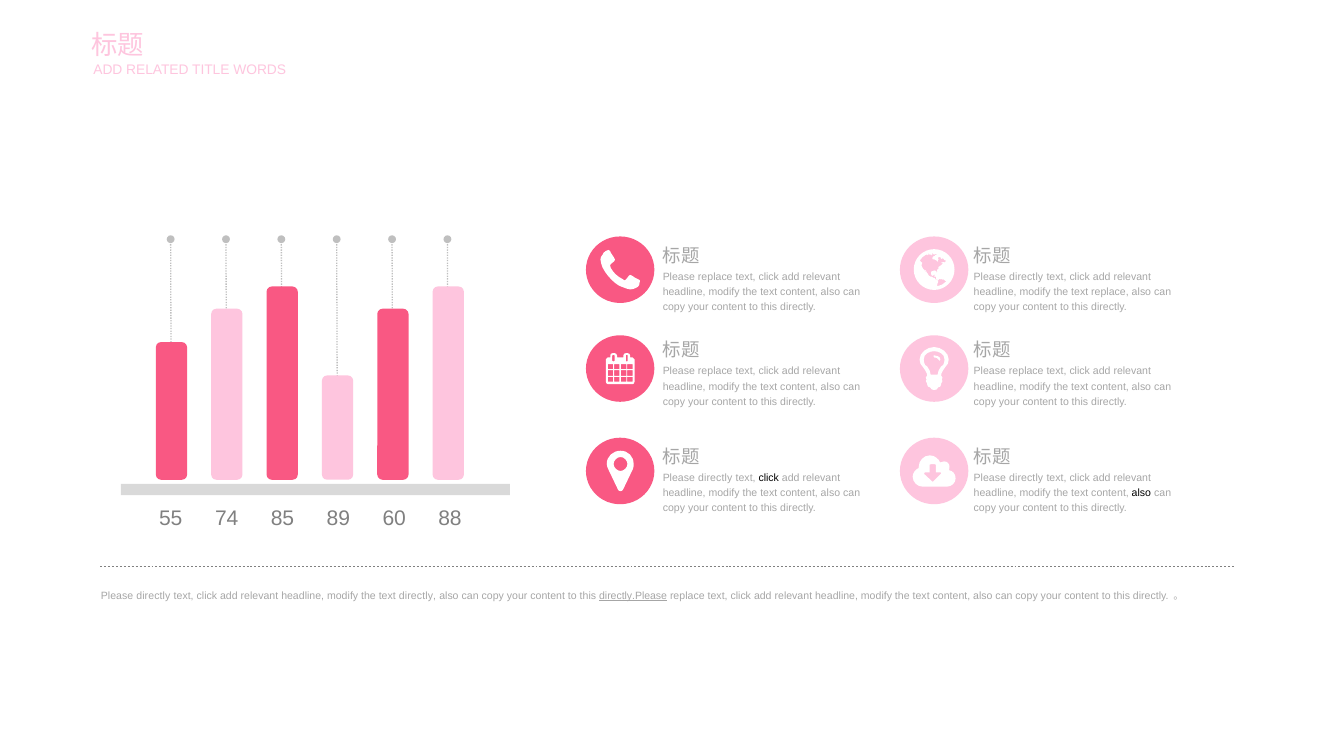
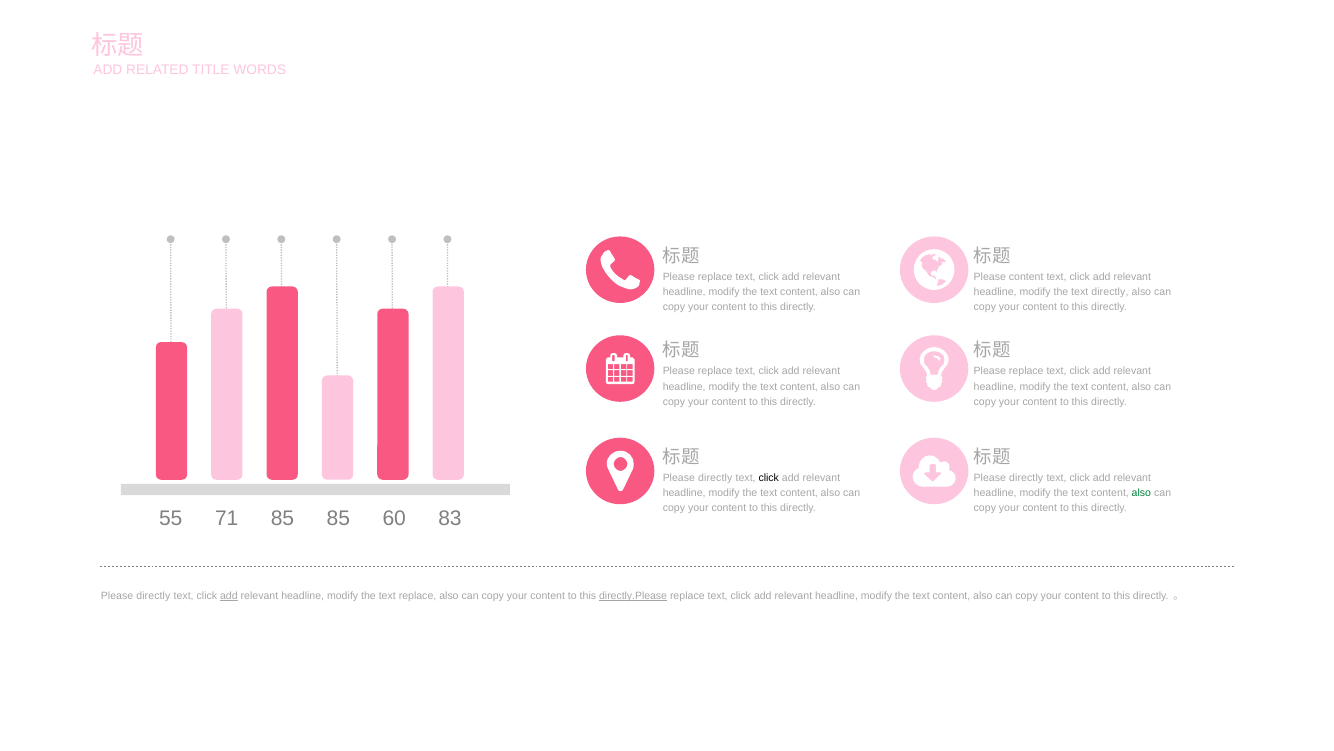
directly: directly -> content (1026, 277)
text replace: replace -> directly (1110, 292)
also colour: black -> green (1141, 493)
74: 74 -> 71 (227, 518)
85 89: 89 -> 85 (338, 518)
88: 88 -> 83 (450, 518)
add underline: none -> present (229, 595)
text directly: directly -> replace (418, 595)
